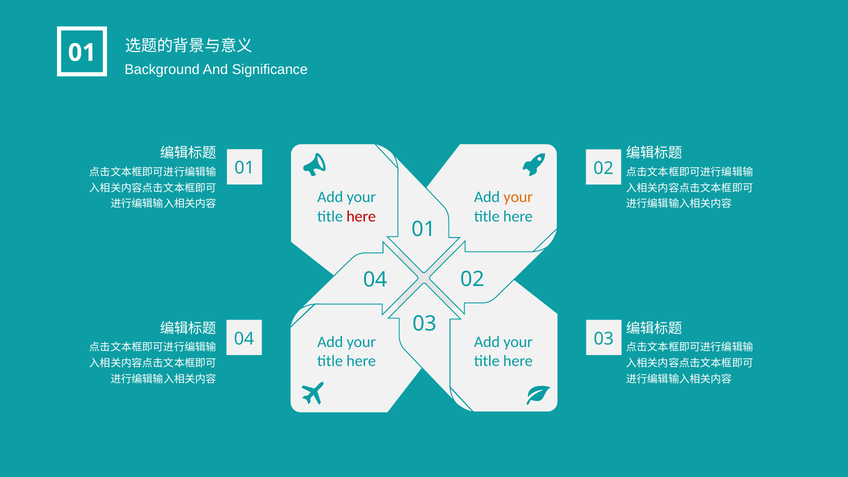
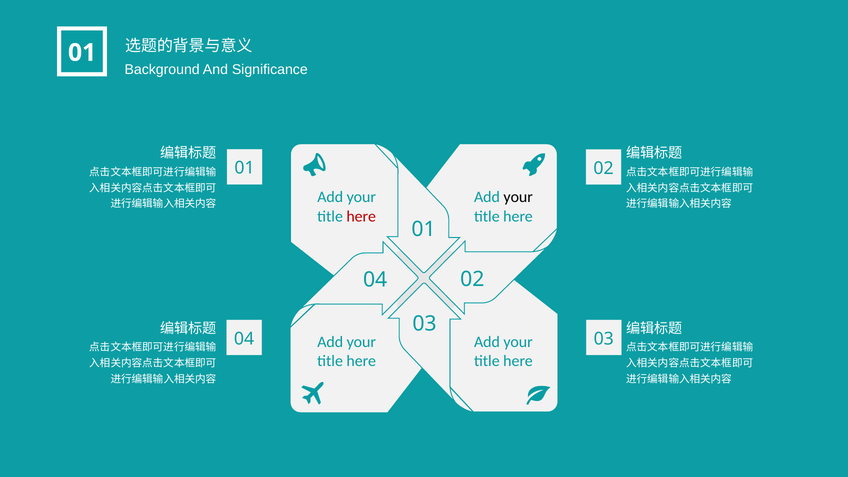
your colour: orange -> black (518, 197)
